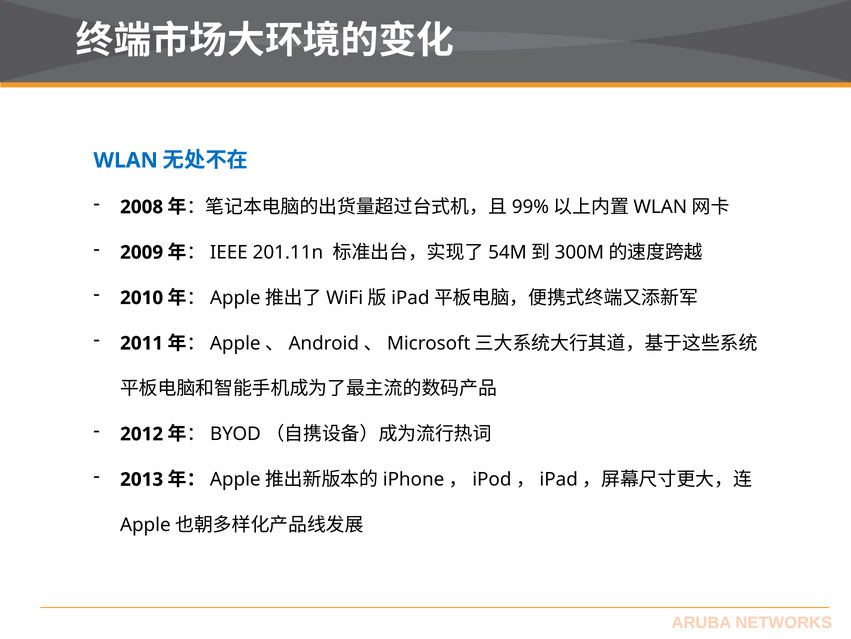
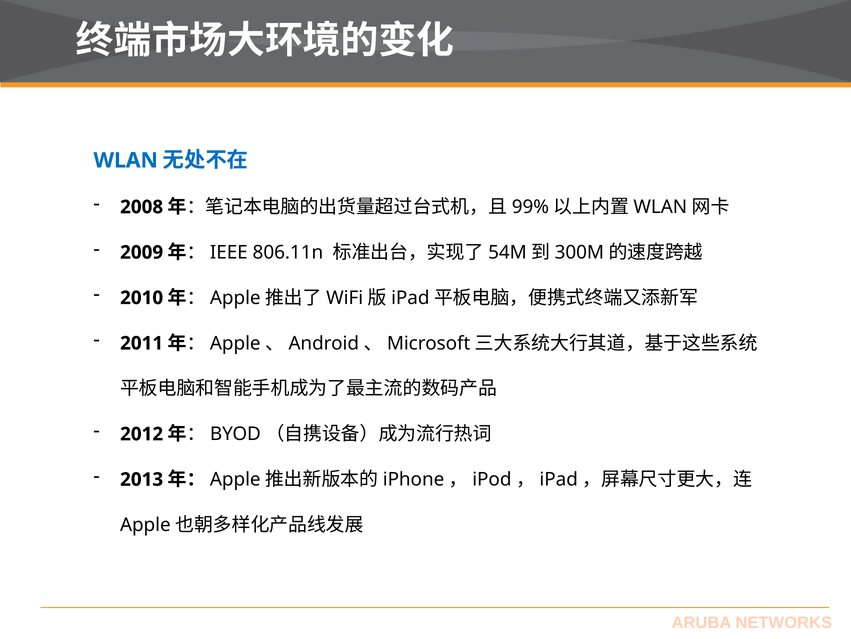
201.11n: 201.11n -> 806.11n (288, 252)
